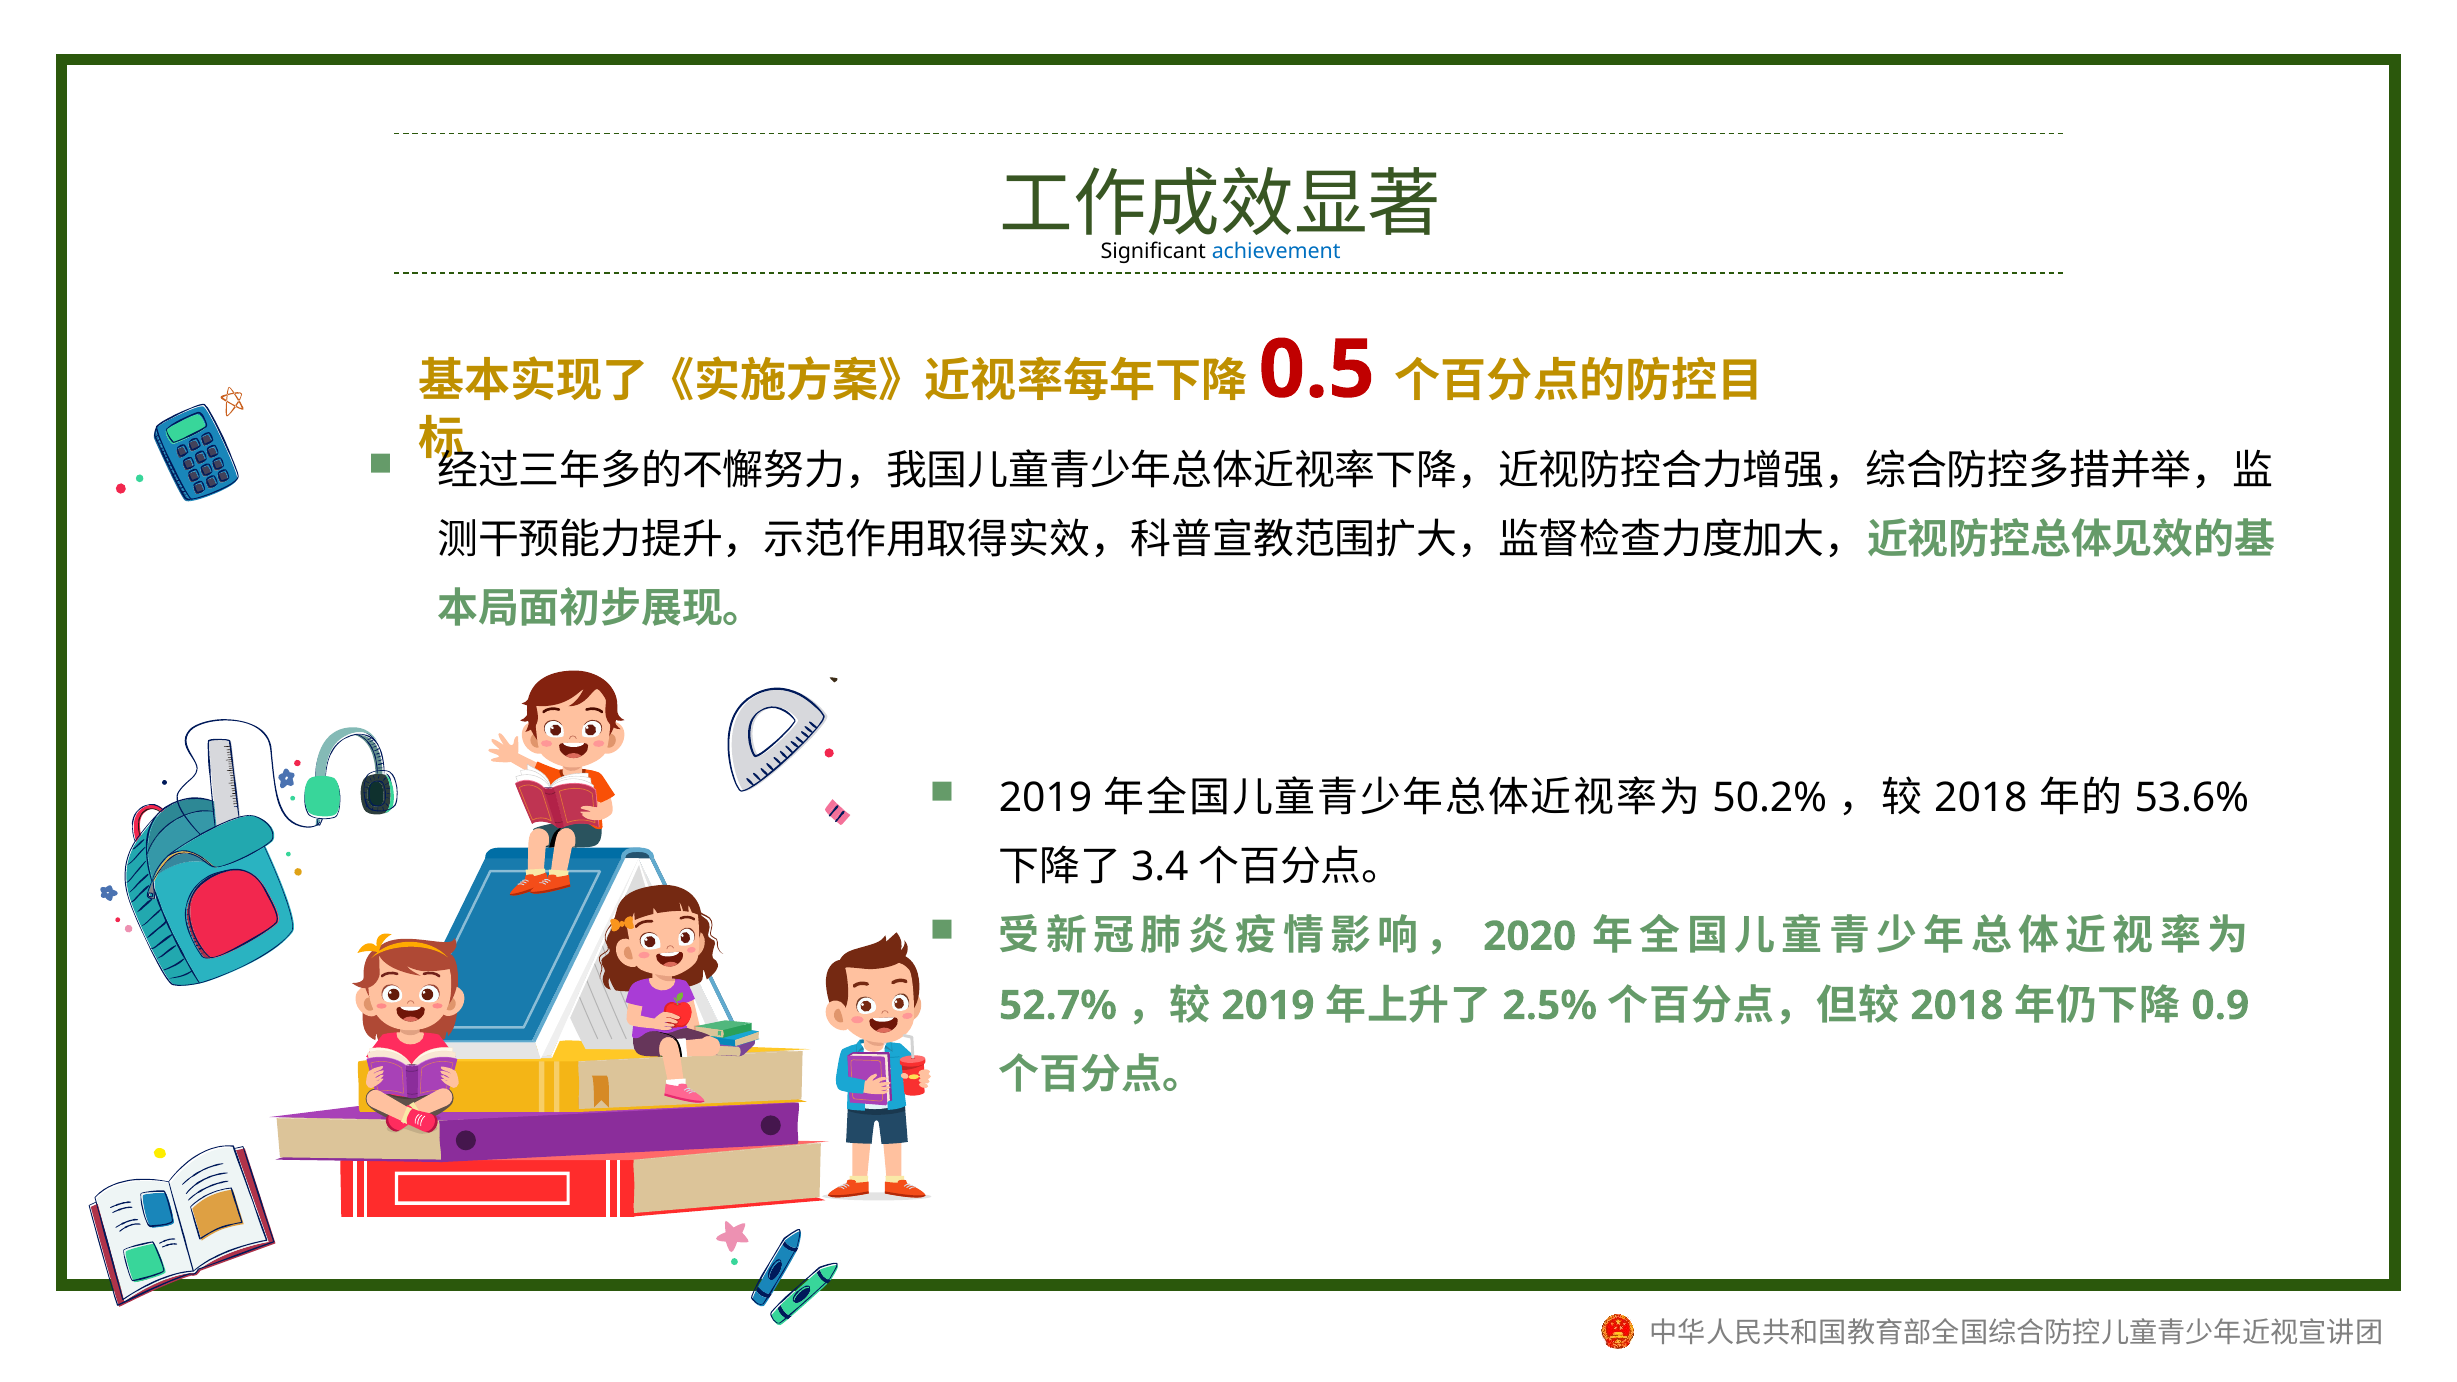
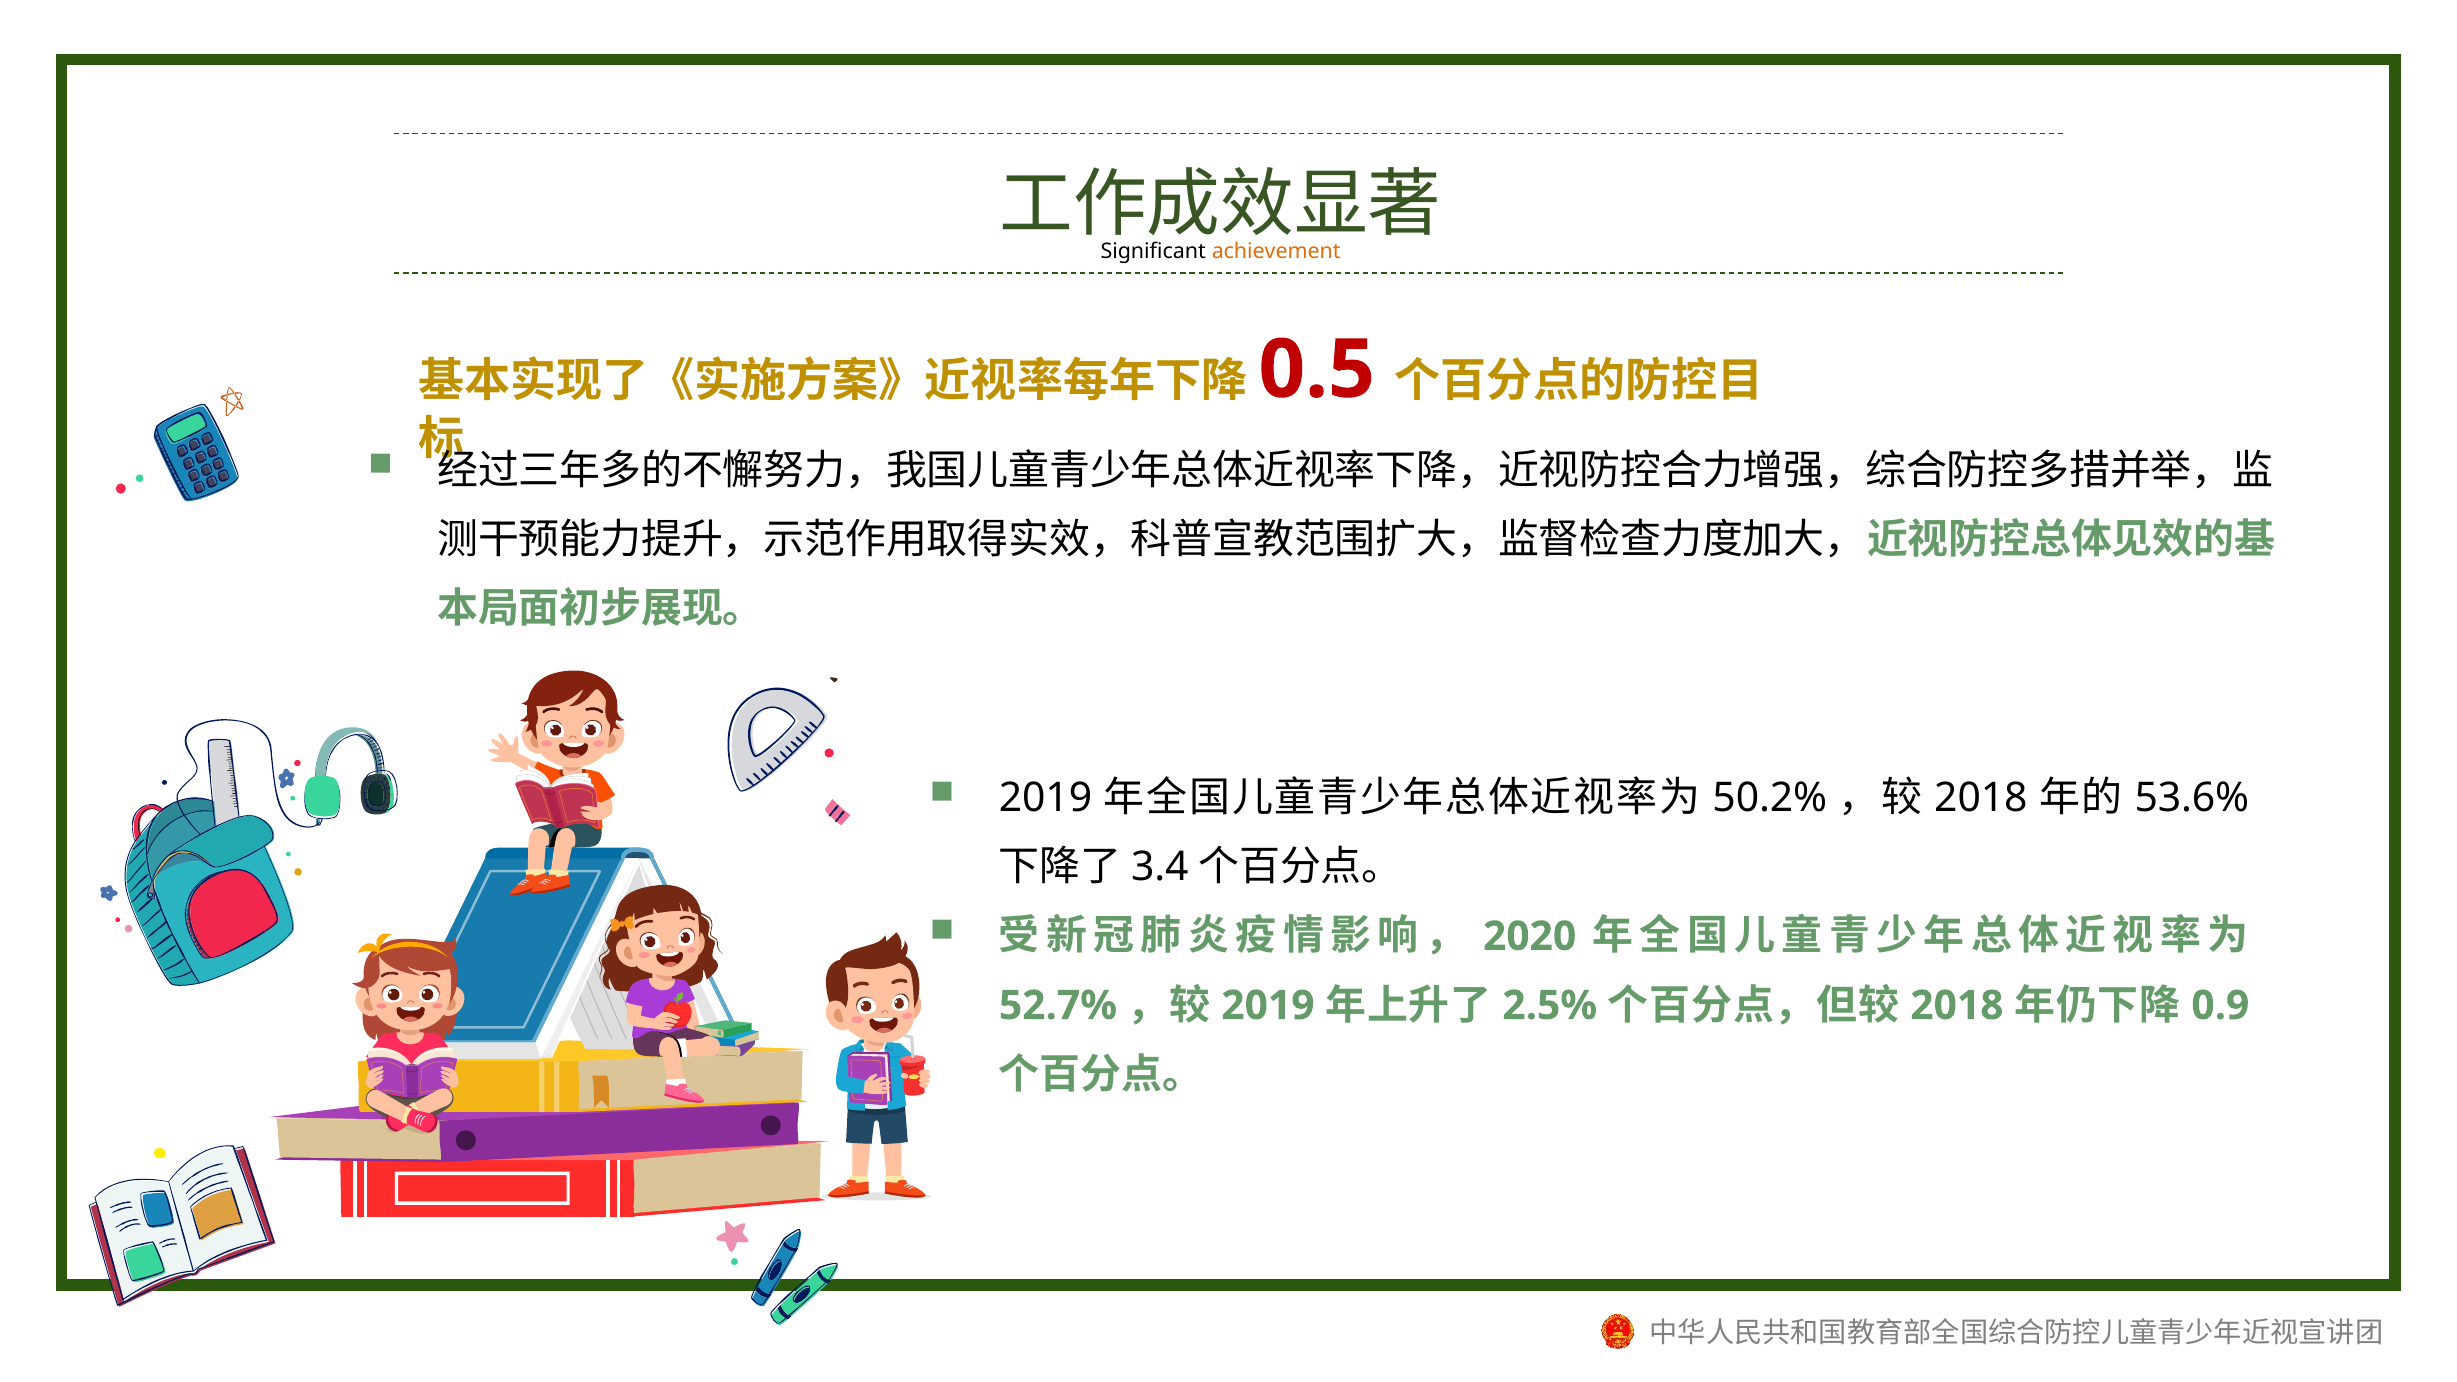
achievement colour: blue -> orange (1276, 252)
